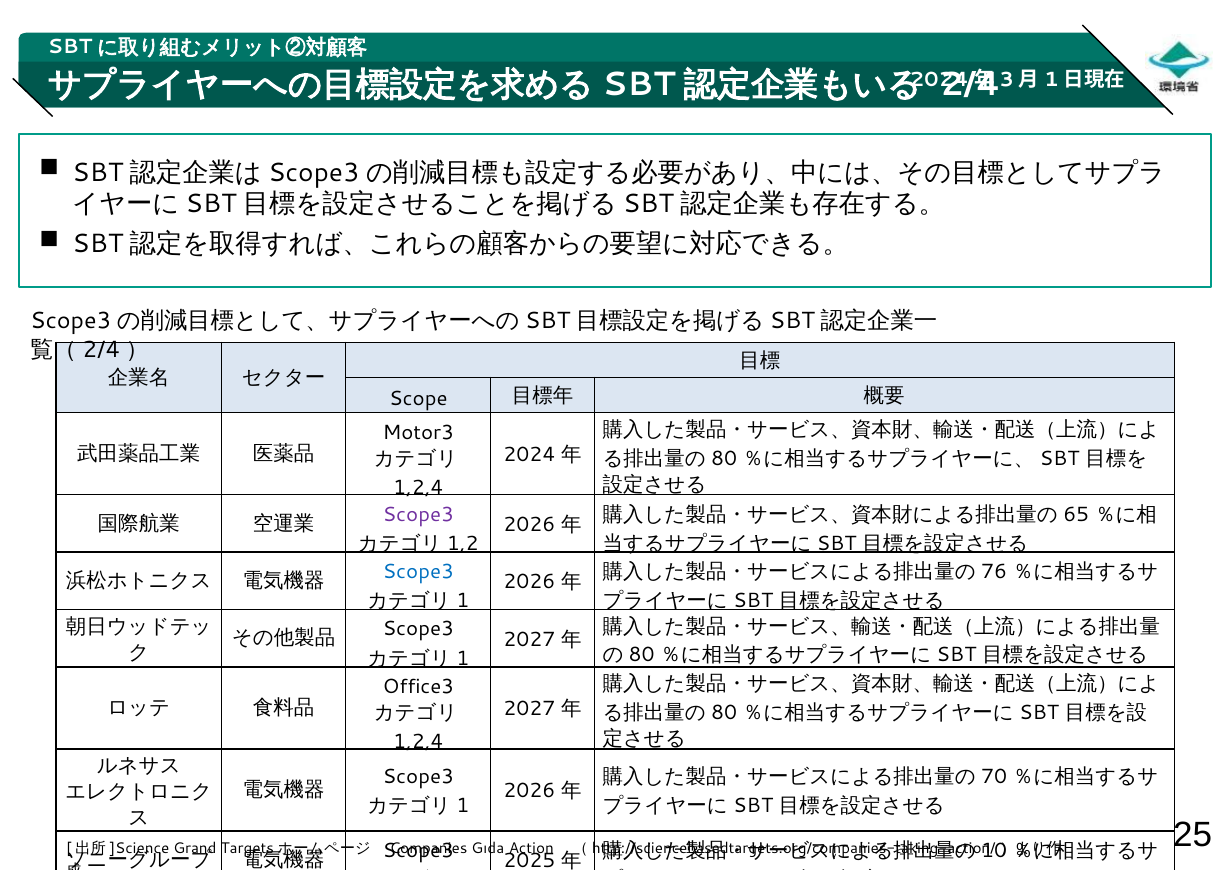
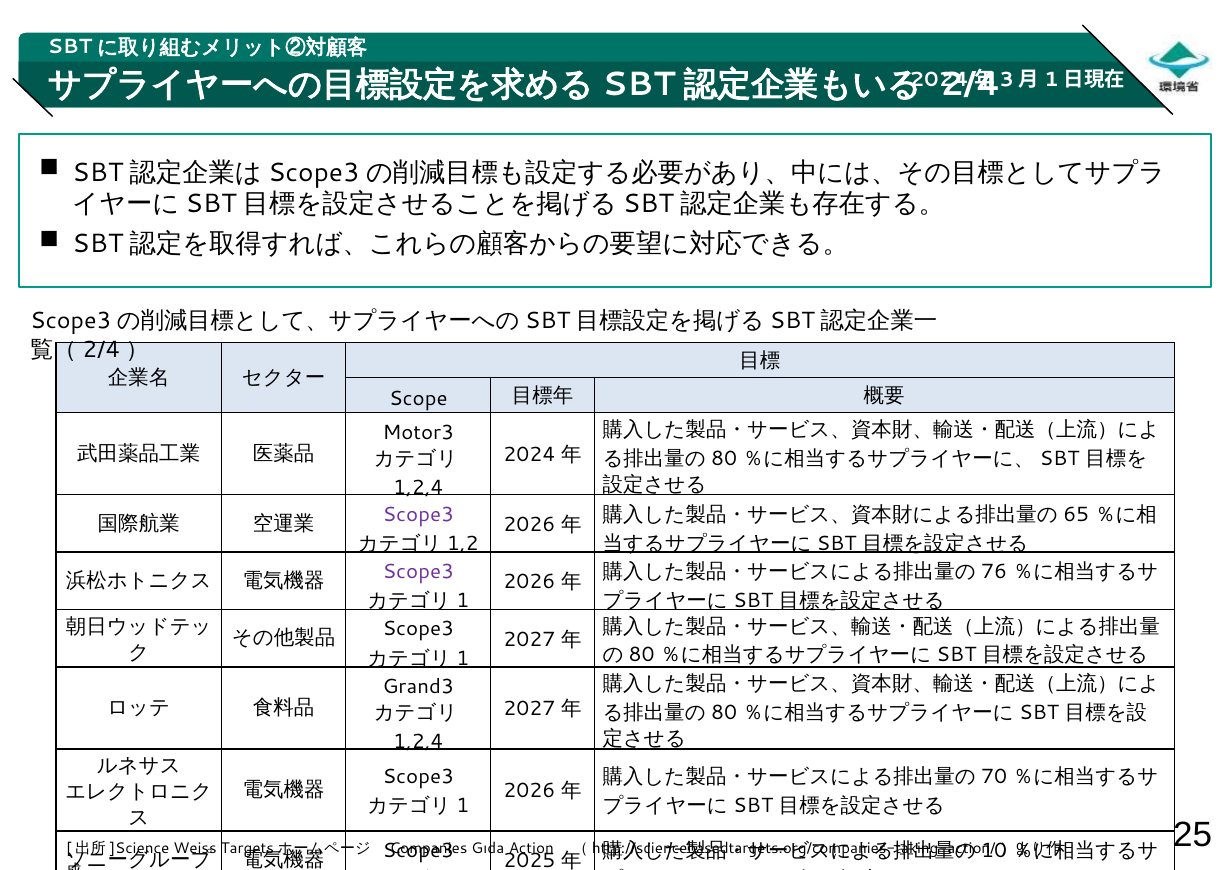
Scope3 colour: blue -> purple (418, 572)
Office3: Office3 -> Grand3 (418, 686)
Grand: Grand -> Weiss (195, 848)
